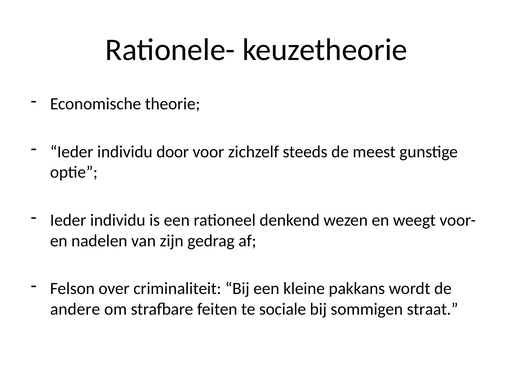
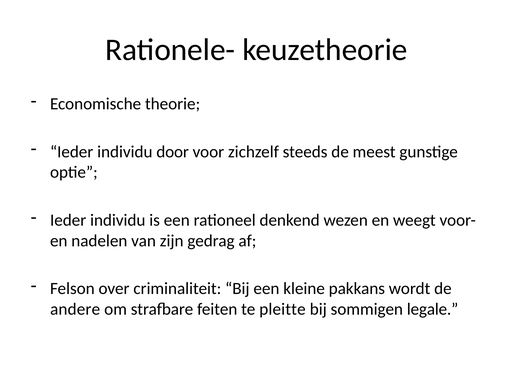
sociale: sociale -> pleitte (282, 309)
straat: straat -> legale (433, 309)
